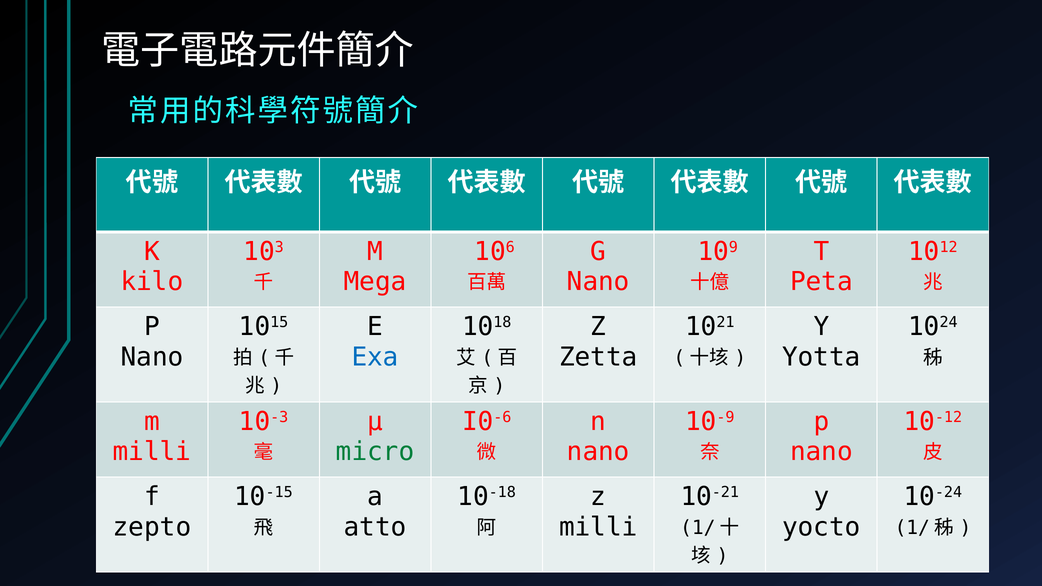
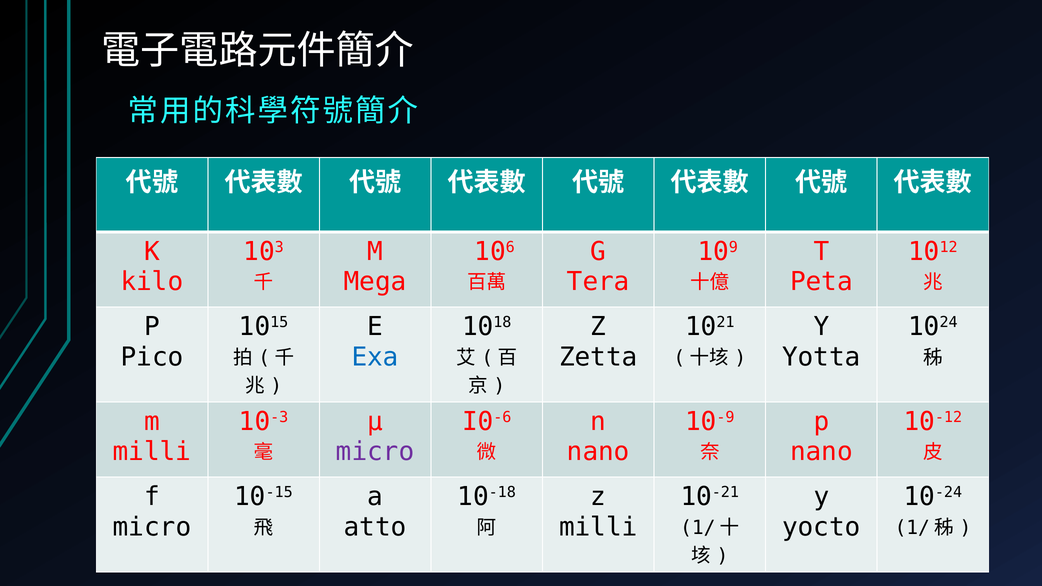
Nano: Nano -> Tera (598, 282)
Nano: Nano -> Pico (152, 357)
micro colour: green -> purple (375, 452)
zepto: zepto -> micro (152, 527)
